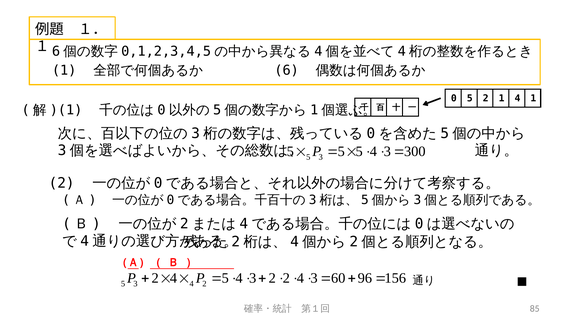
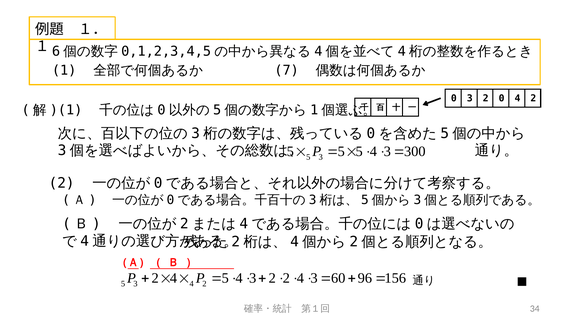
6: 6 -> 7 (287, 70)
0 5: 5 -> 3 (470, 98)
2 1: 1 -> 0 (502, 98)
1: 1 -> 2 (533, 98)
85: 85 -> 34 (535, 308)
